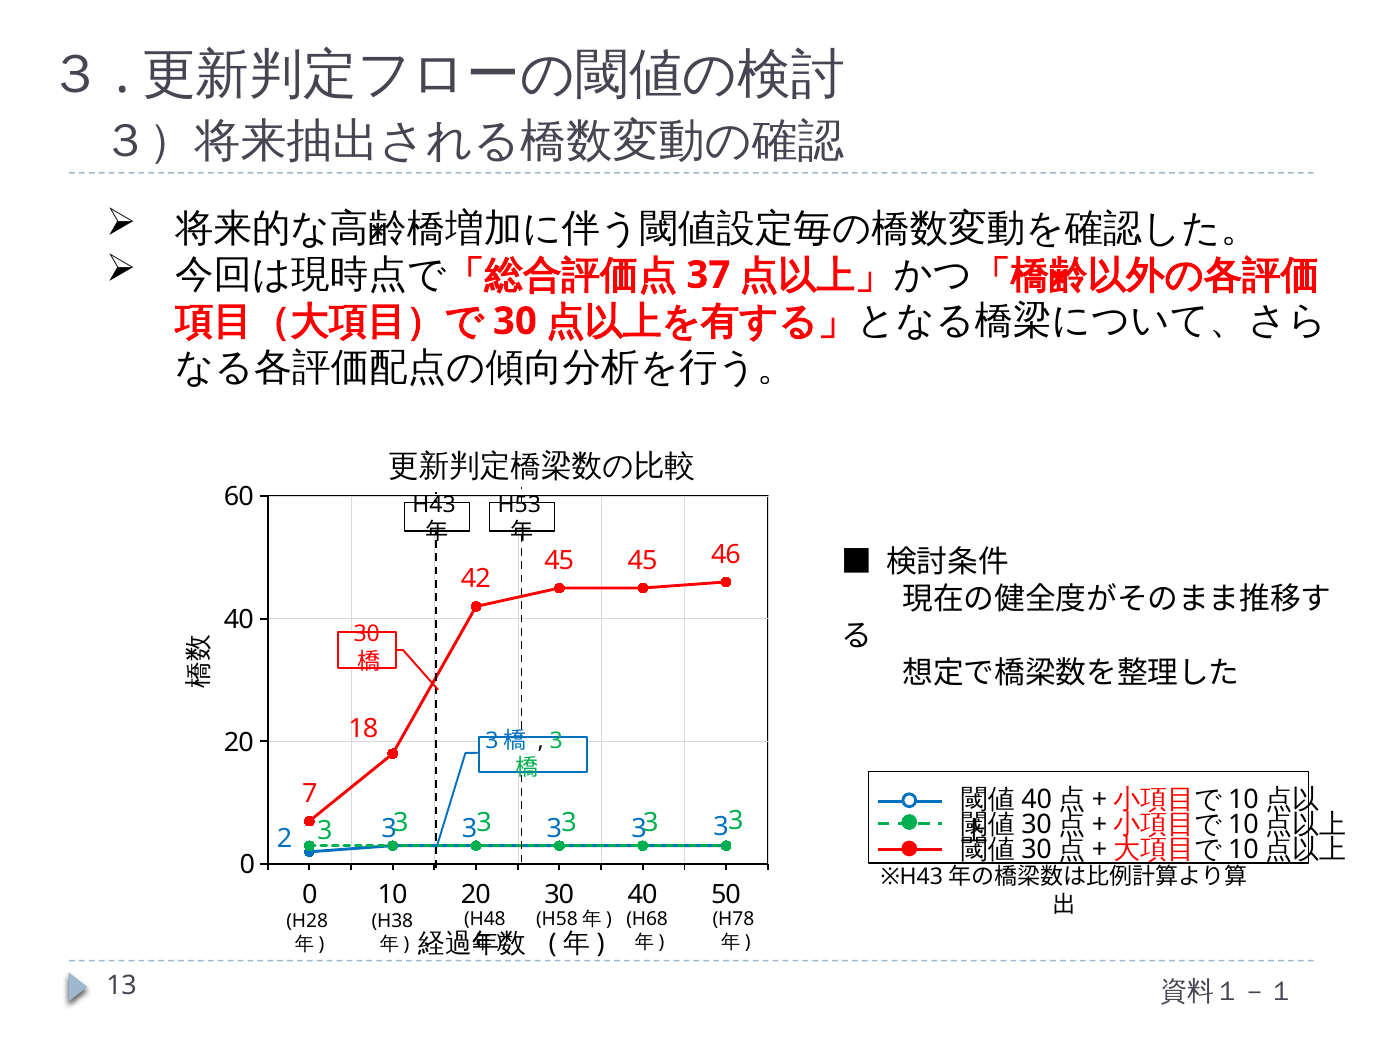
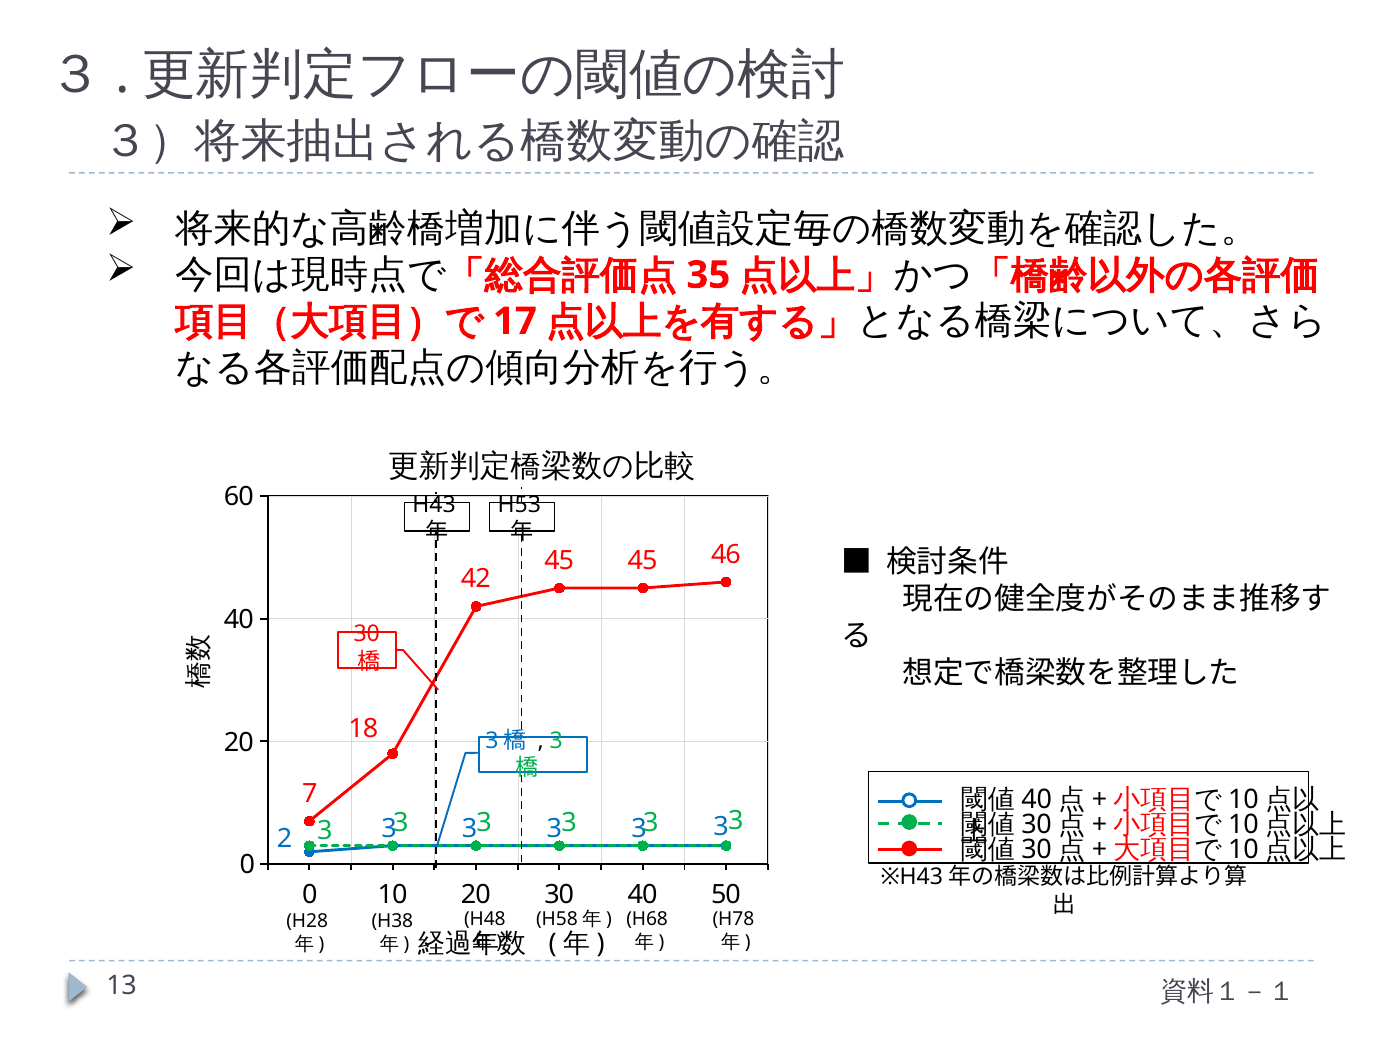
37: 37 -> 35 (708, 275)
30: 30 -> 17 (515, 321)
